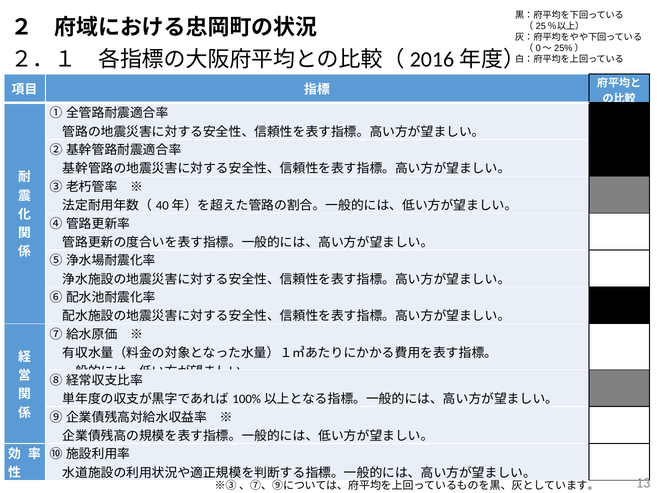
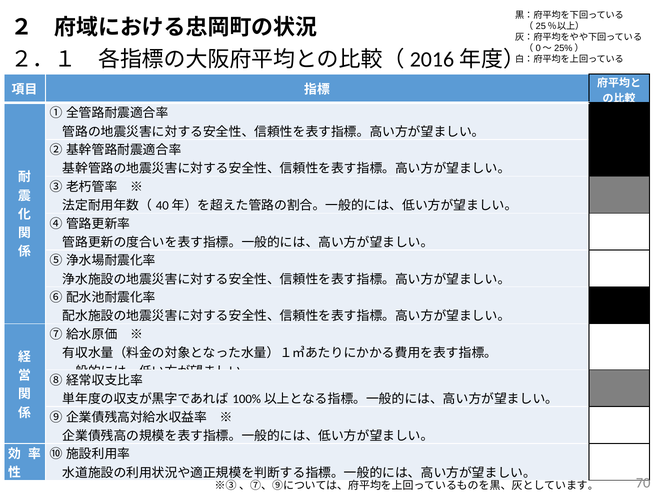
13: 13 -> 70 (643, 483)
